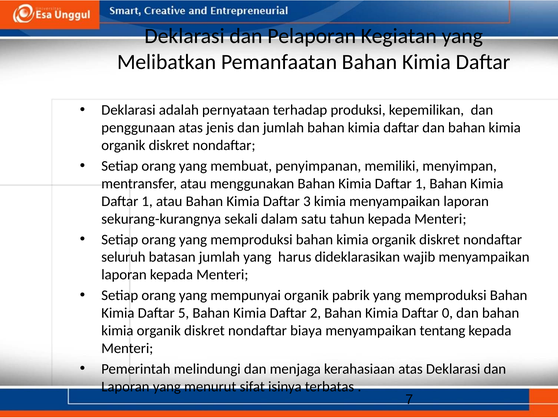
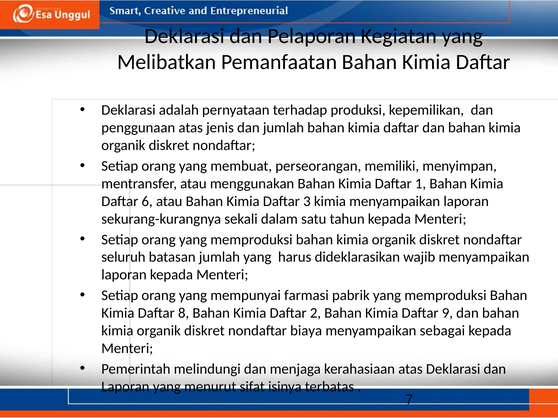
penyimpanan: penyimpanan -> perseorangan (318, 166)
1: 1 -> 6 (147, 202)
mempunyai organik: organik -> farmasi (306, 296)
5: 5 -> 8 (184, 313)
0: 0 -> 9 (447, 313)
tentang: tentang -> sebagai (442, 331)
